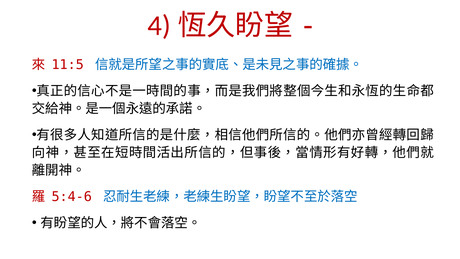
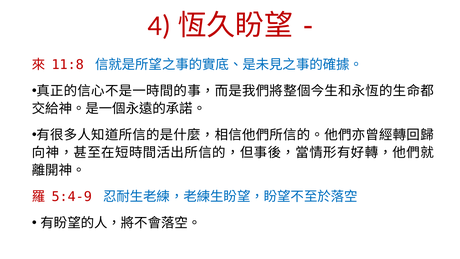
11:5: 11:5 -> 11:8 (68, 65)
5:4-6: 5:4-6 -> 5:4-9 (72, 197)
